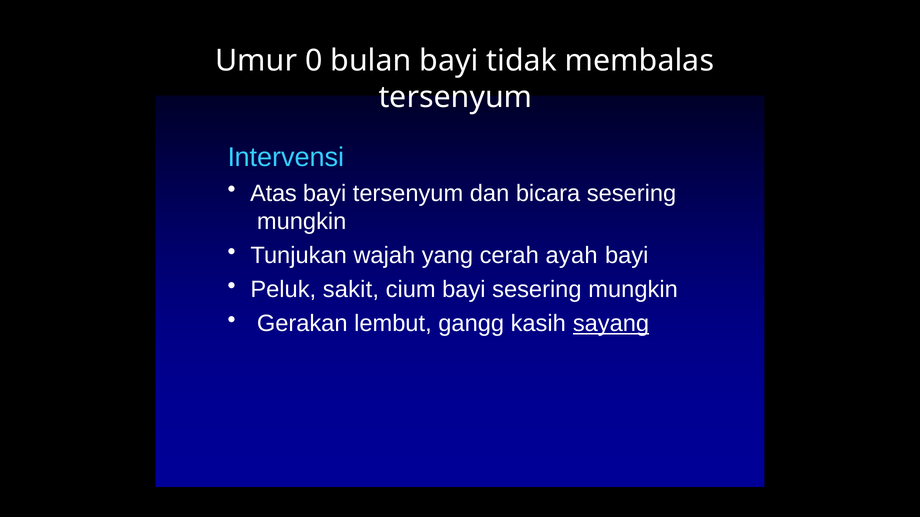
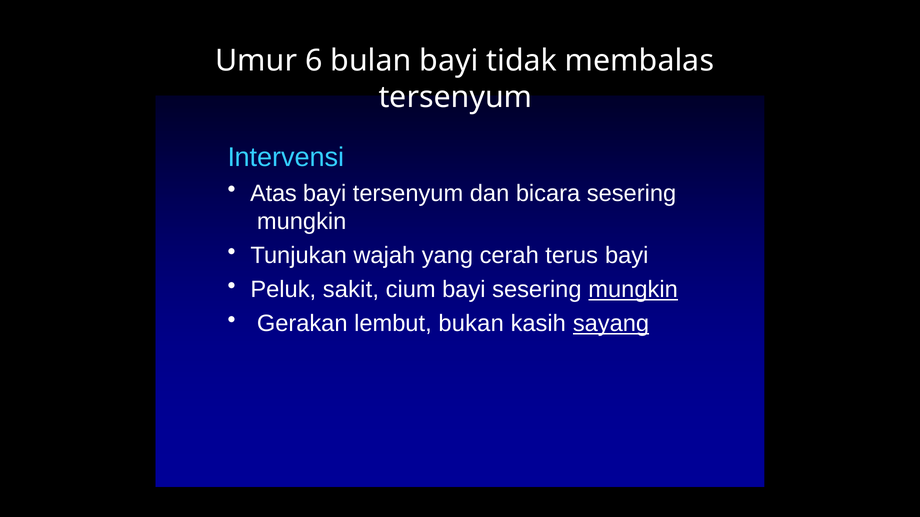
0: 0 -> 6 (314, 61)
ayah: ayah -> terus (572, 256)
mungkin underline: none -> present (633, 290)
gangg: gangg -> bukan (471, 324)
